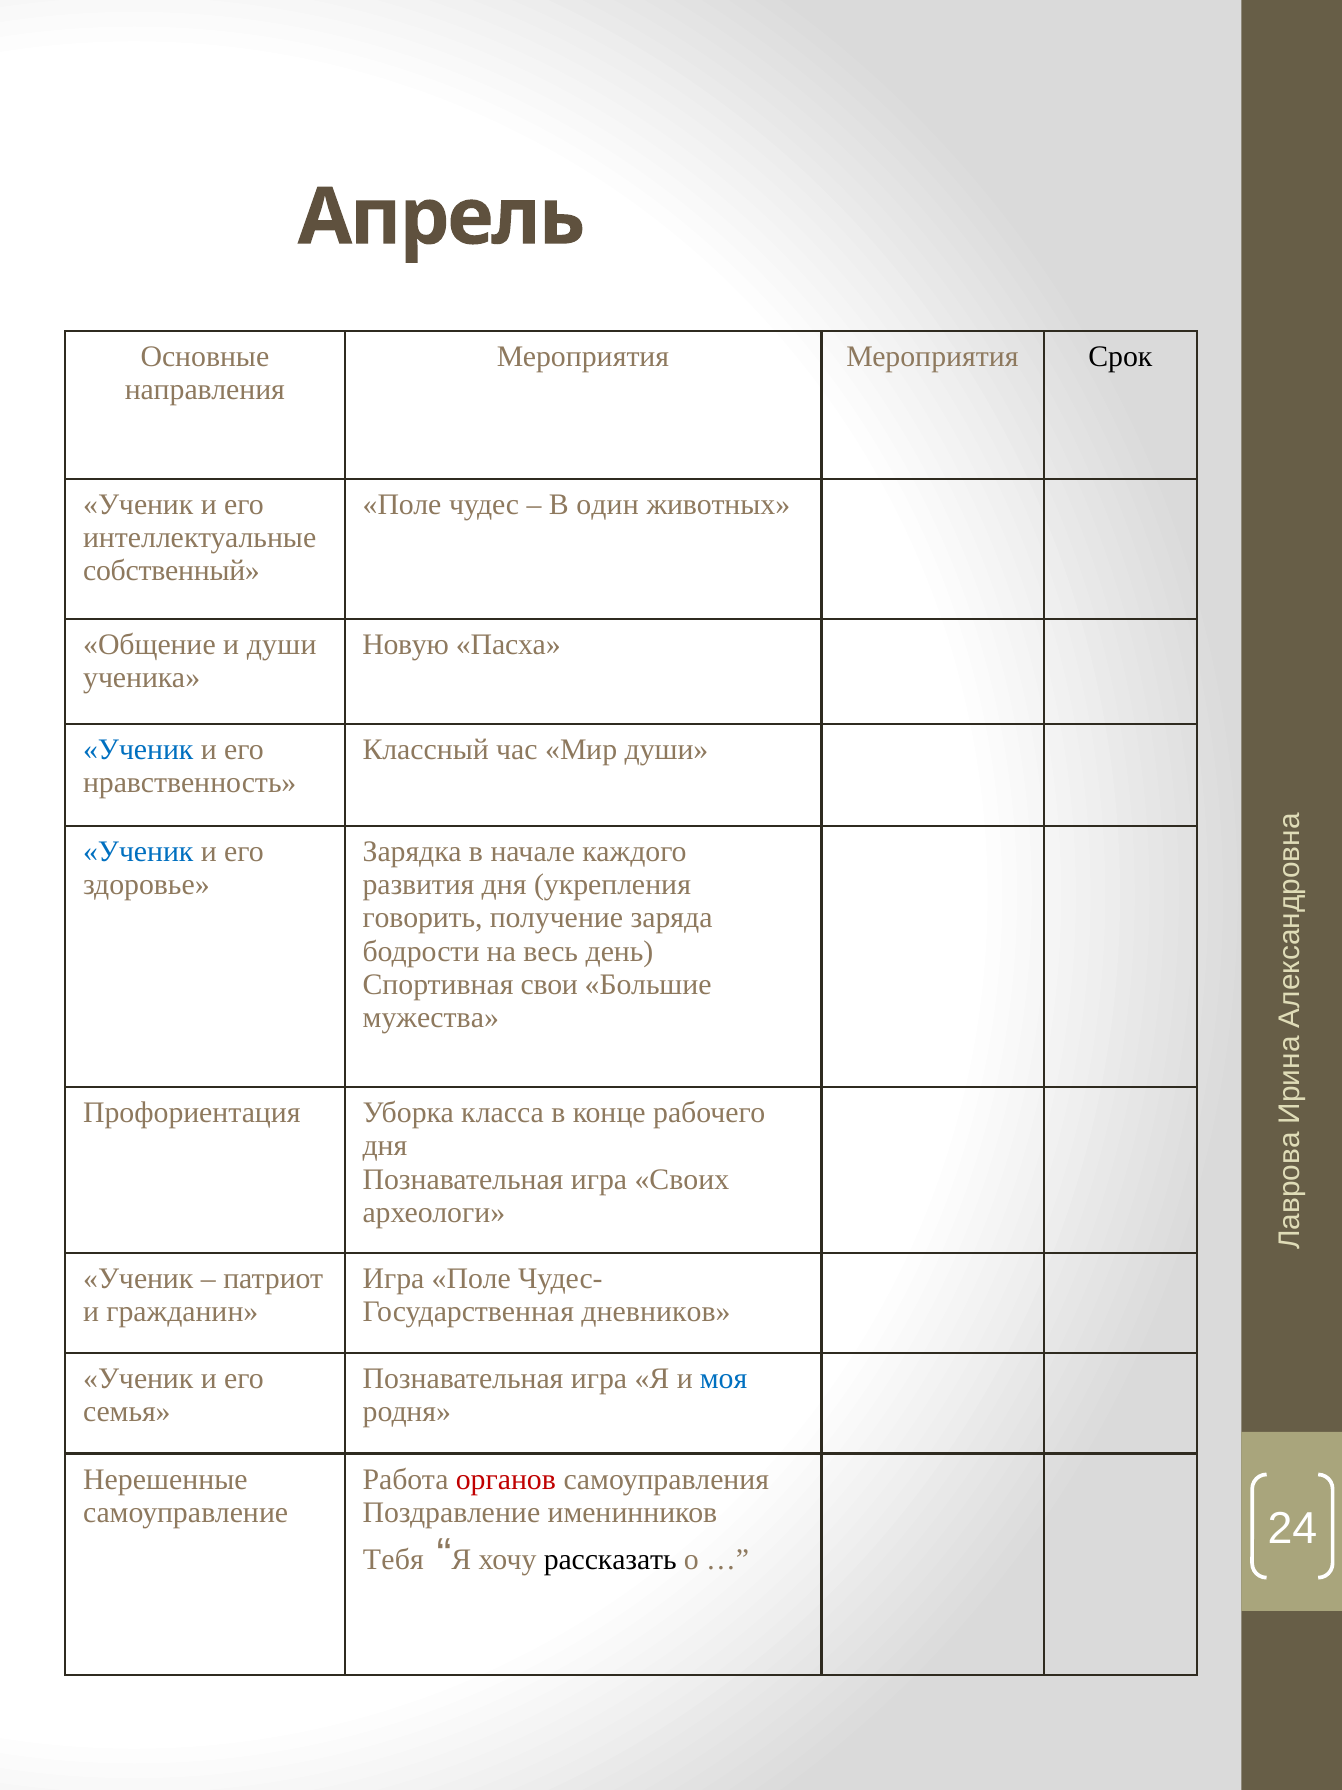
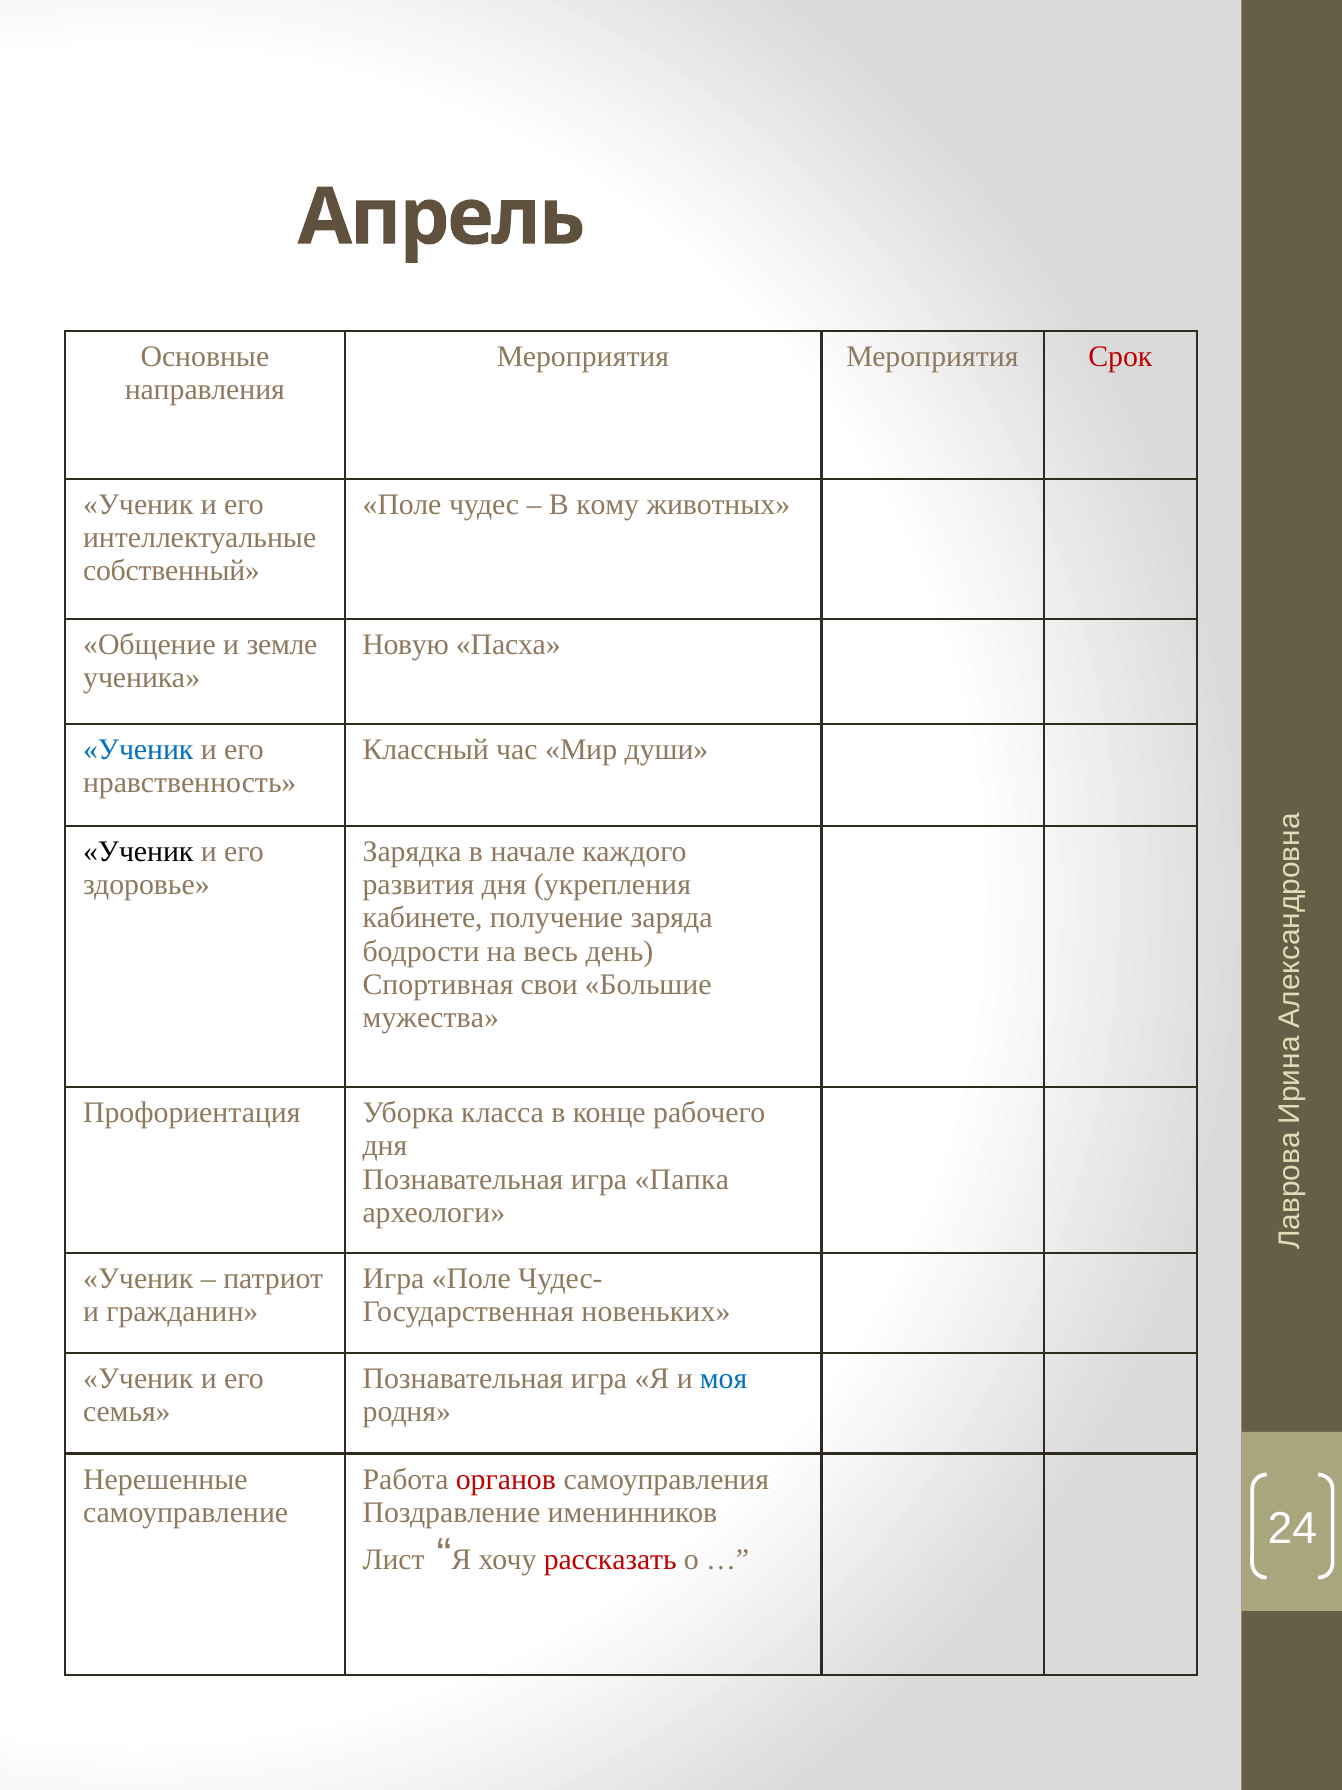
Срок colour: black -> red (1120, 357)
один: один -> кому (608, 505)
и души: души -> земле (282, 645)
Ученик colour: blue -> black (138, 852)
говорить: говорить -> кабинете (423, 918)
Своих: Своих -> Папка (682, 1179)
дневников: дневников -> новеньких (656, 1311)
Тебя: Тебя -> Лист (394, 1559)
рассказать colour: black -> red (610, 1559)
